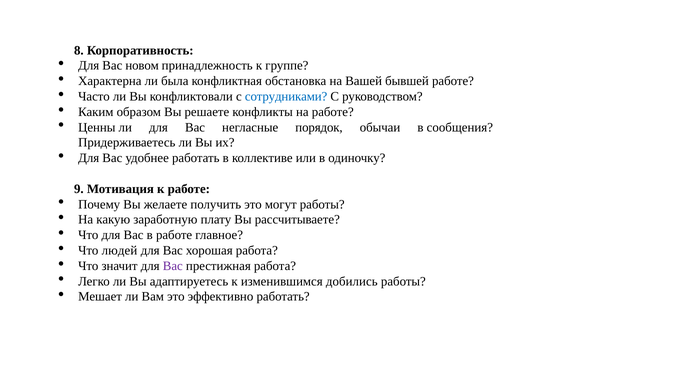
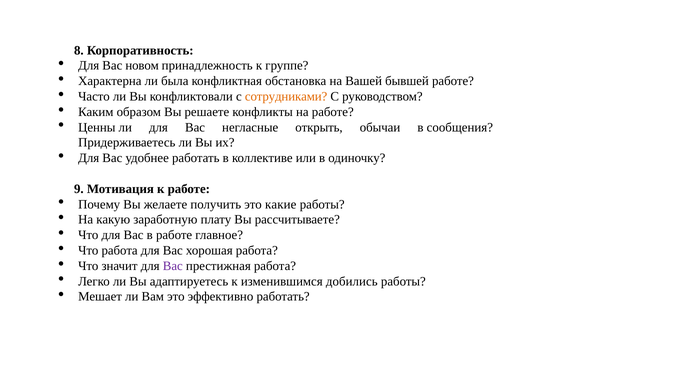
сотрудниками colour: blue -> orange (286, 97)
порядок: порядок -> открыть (319, 127)
могут: могут -> какие (281, 205)
Что людей: людей -> работа (120, 251)
